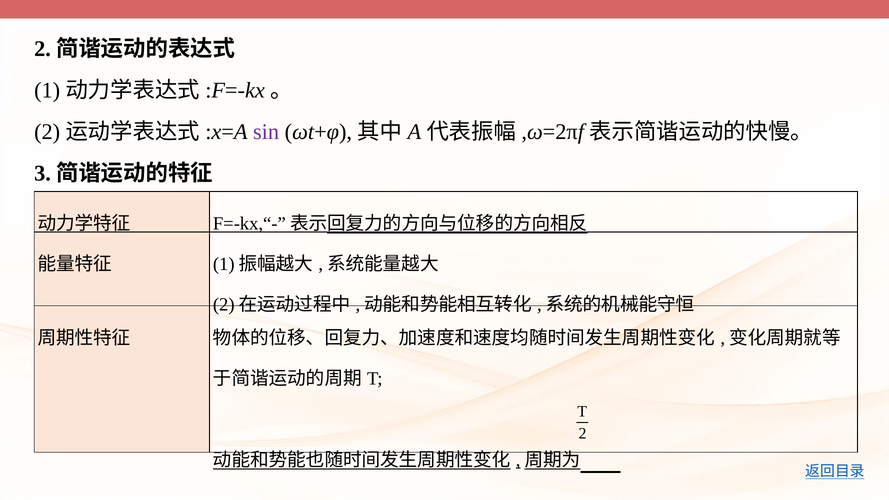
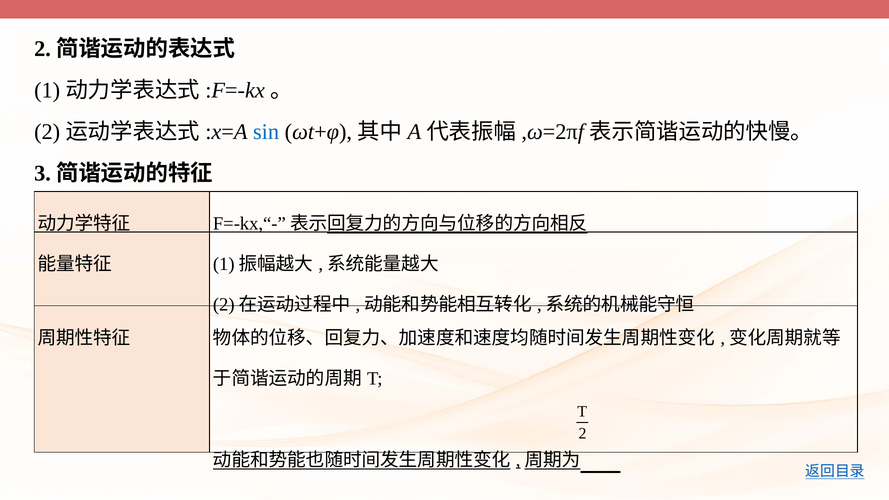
sin colour: purple -> blue (266, 132)
